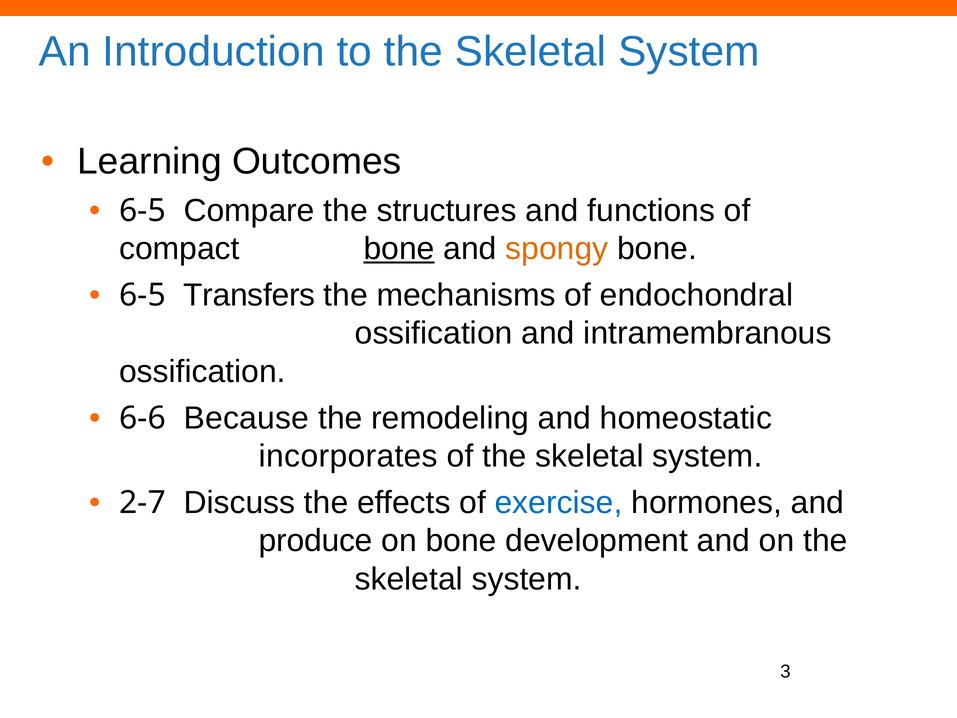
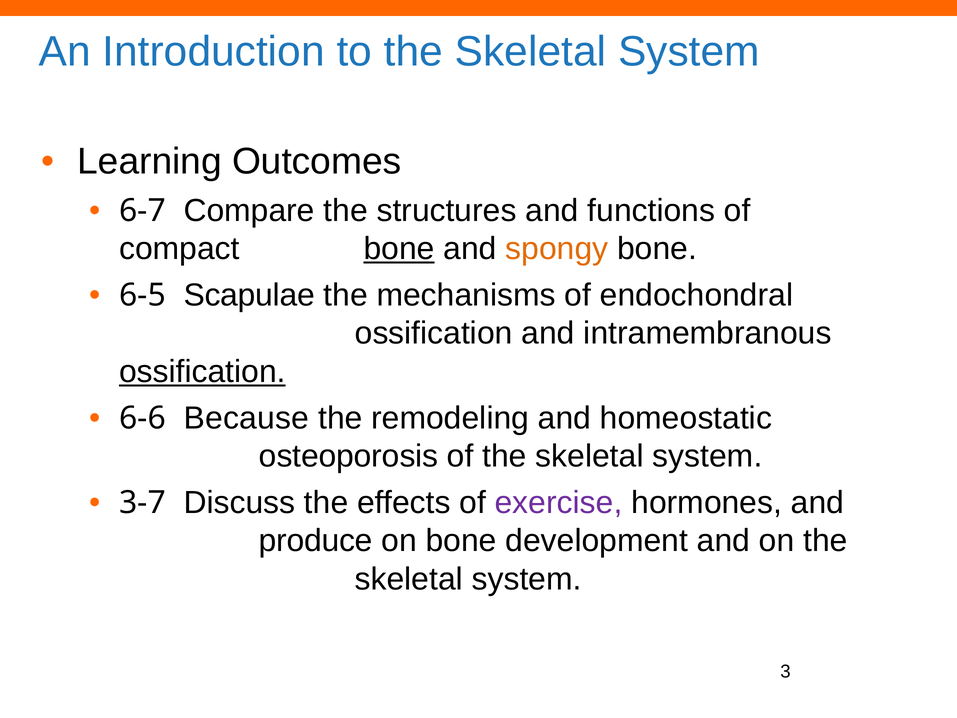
6-5: 6-5 -> 6-7 (142, 210)
Transfers: Transfers -> Scapulae (249, 295)
ossification underline: none -> present (202, 372)
incorporates: incorporates -> osteoporosis (349, 456)
2-7: 2-7 -> 3-7 (142, 502)
exercise colour: blue -> purple (559, 502)
